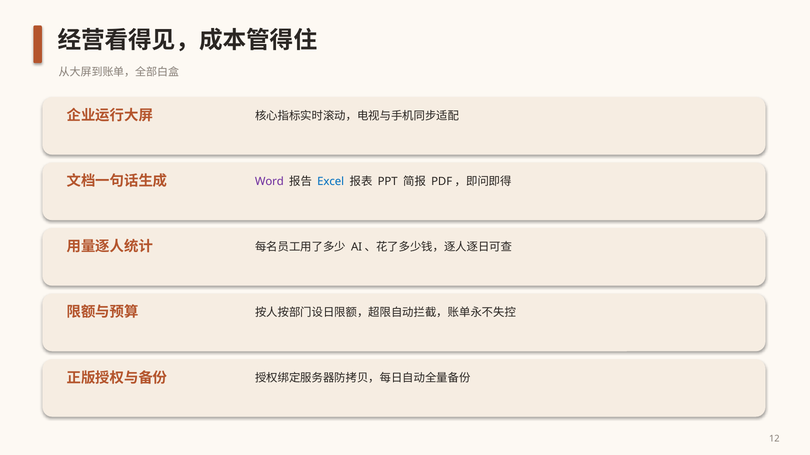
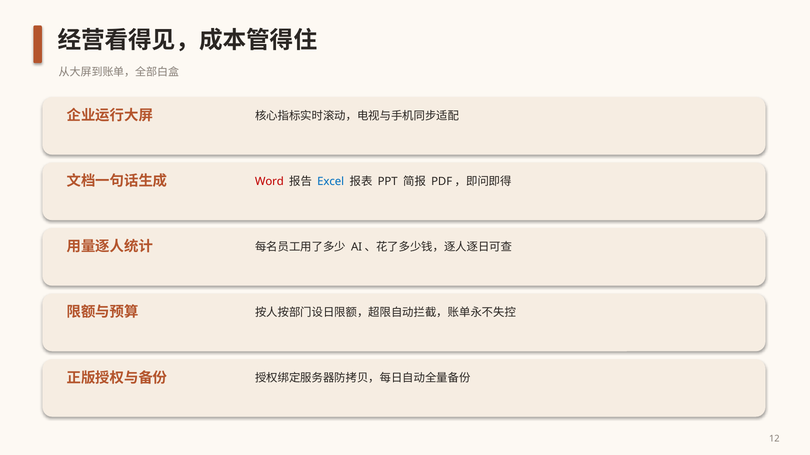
Word colour: purple -> red (269, 182)
